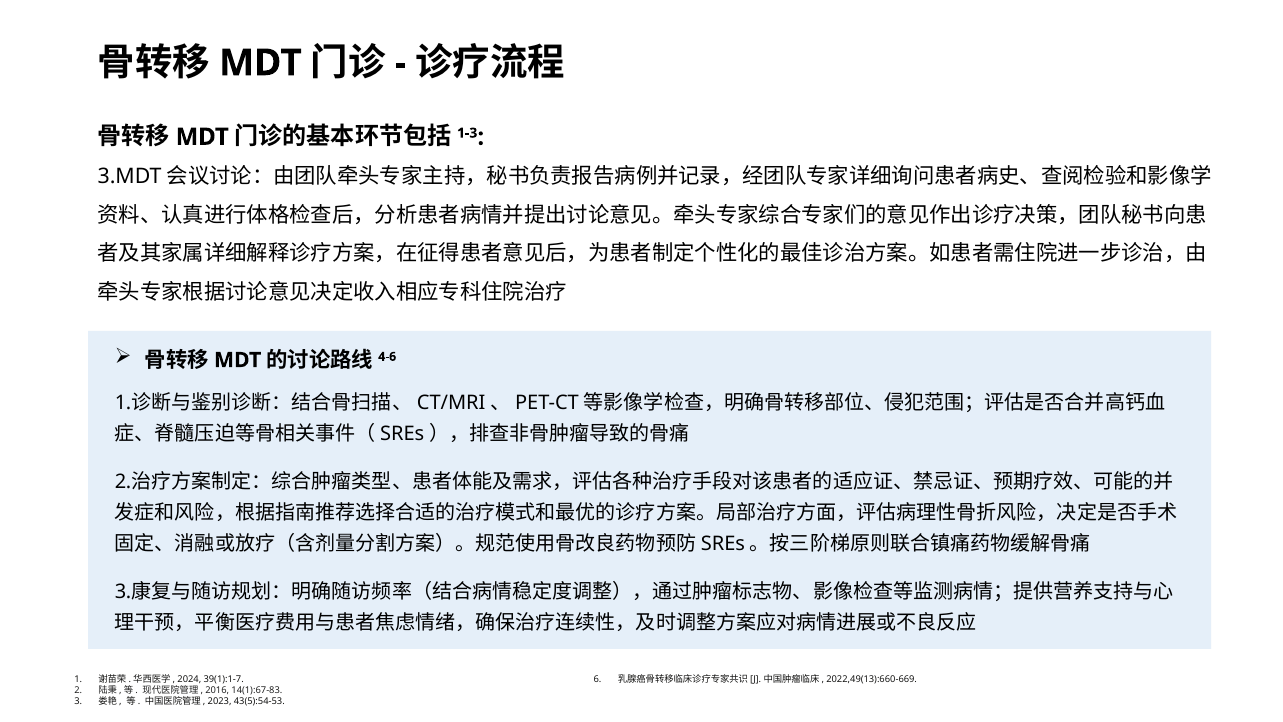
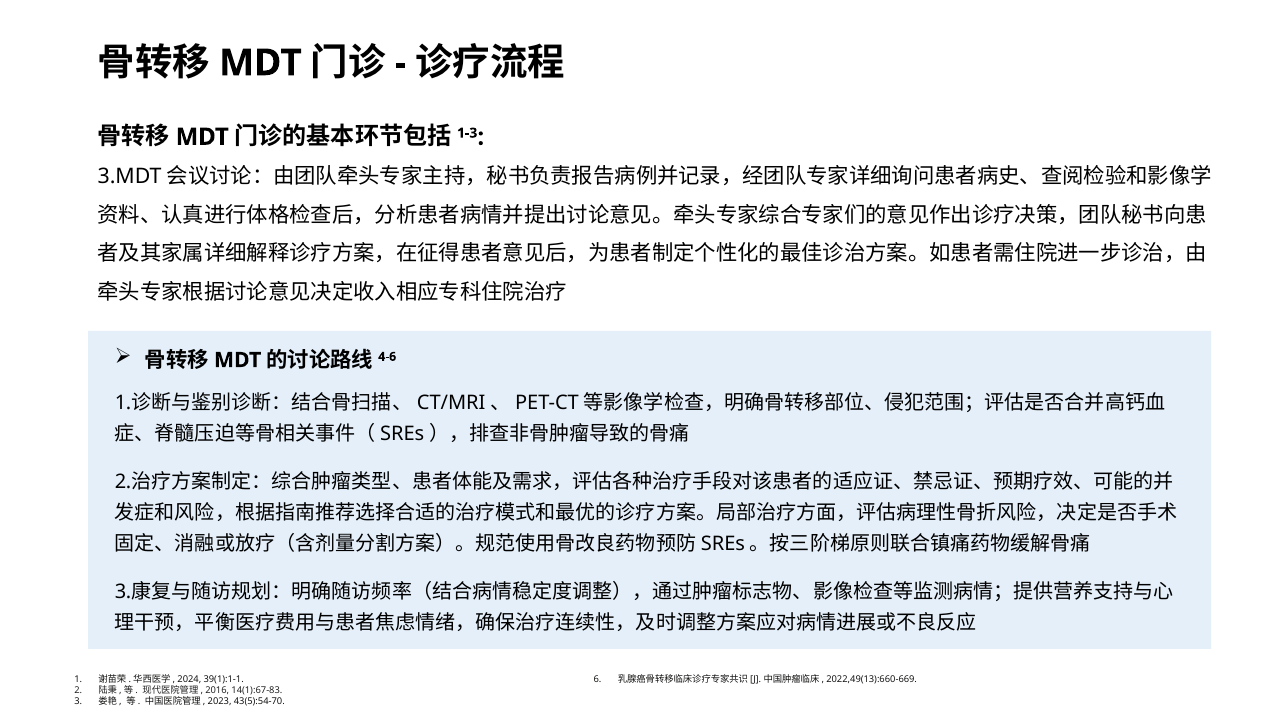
39(1):1-7: 39(1):1-7 -> 39(1):1-1 (224, 679)
43(5):54-53: 43(5):54-53 -> 43(5):54-70 (259, 701)
